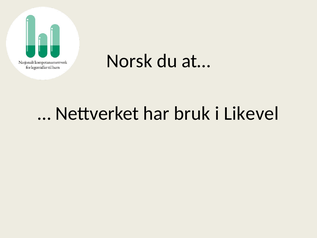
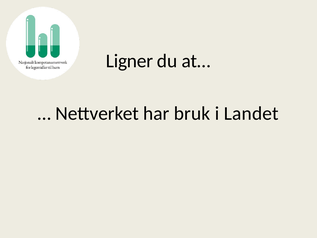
Norsk: Norsk -> Ligner (130, 61)
Likevel: Likevel -> Landet (251, 113)
